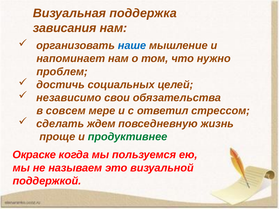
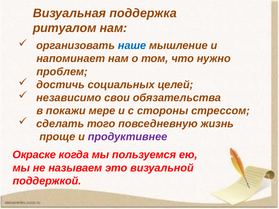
зависания: зависания -> ритуалом (65, 28)
совсем: совсем -> покажи (66, 111)
ответил: ответил -> стороны (163, 111)
ждем: ждем -> того (101, 124)
продуктивнее colour: green -> purple (128, 137)
